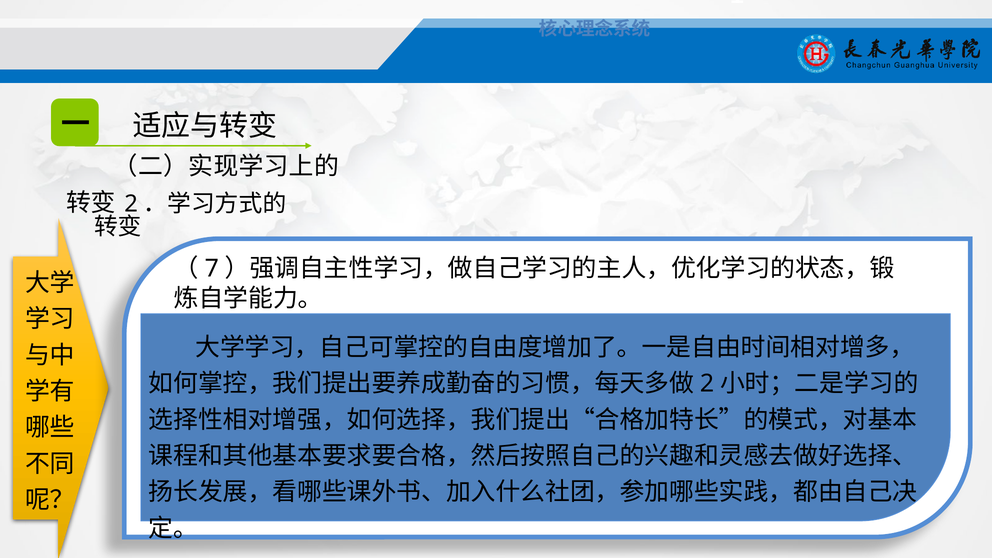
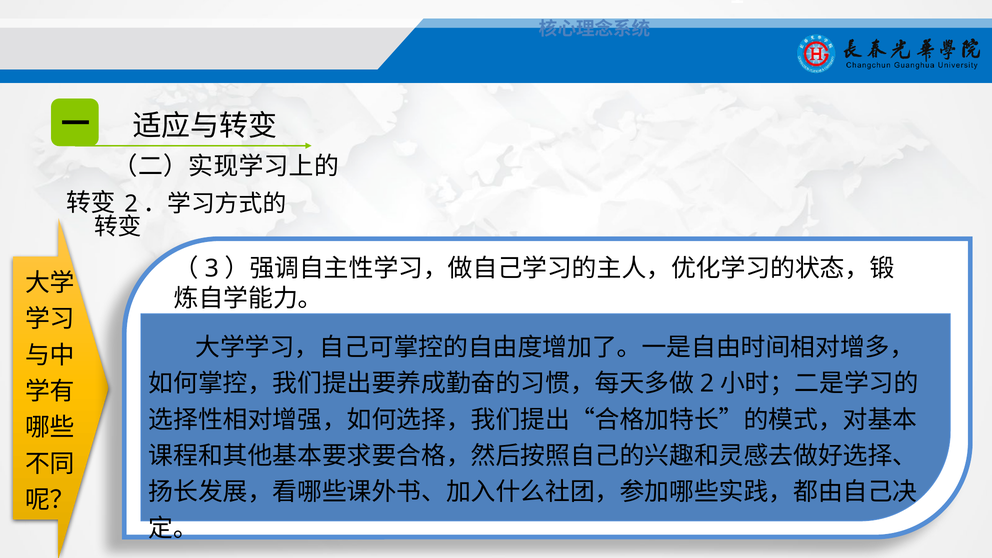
7: 7 -> 3 (212, 269)
